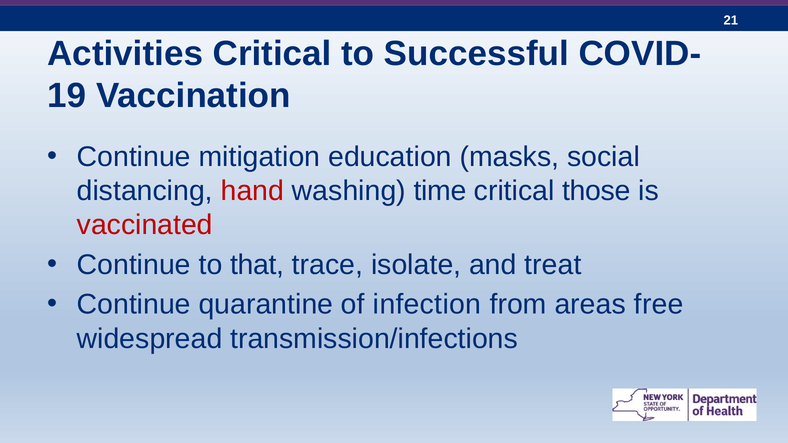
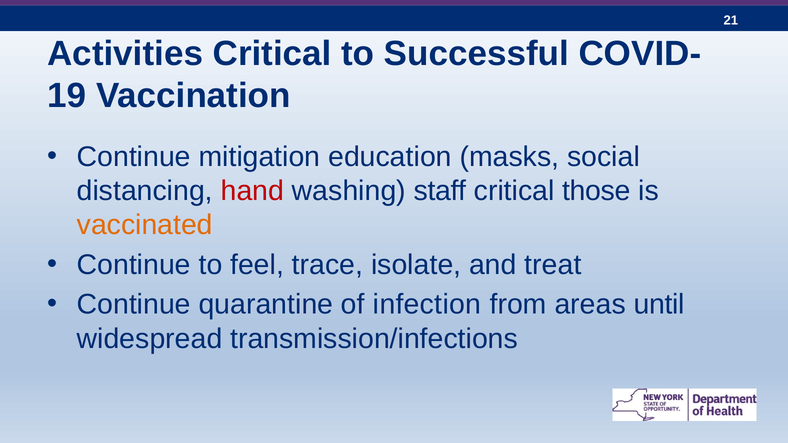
time: time -> staff (440, 191)
vaccinated colour: red -> orange (145, 225)
that: that -> feel (257, 265)
free: free -> until (659, 305)
